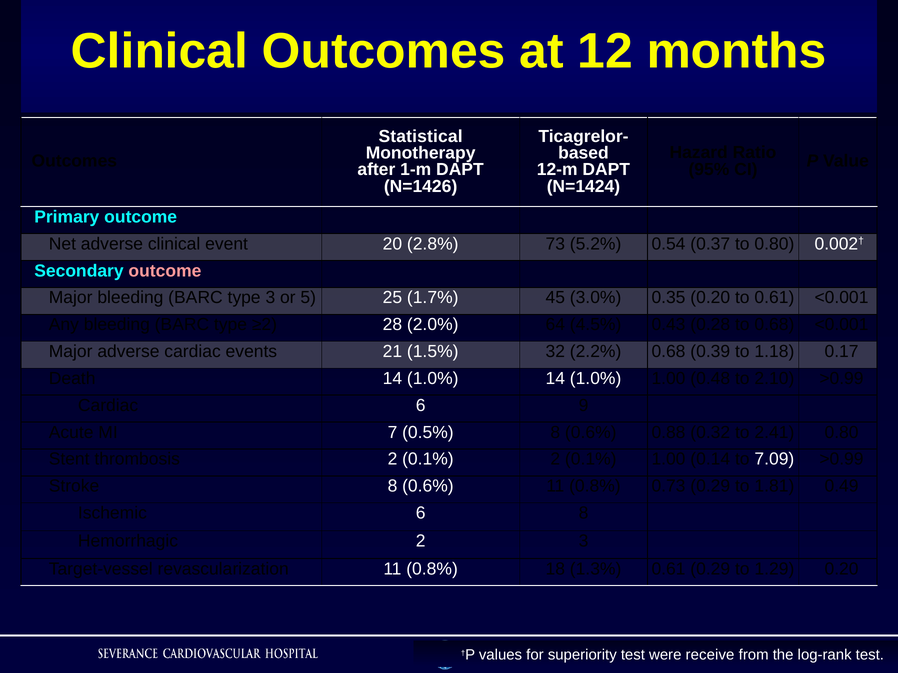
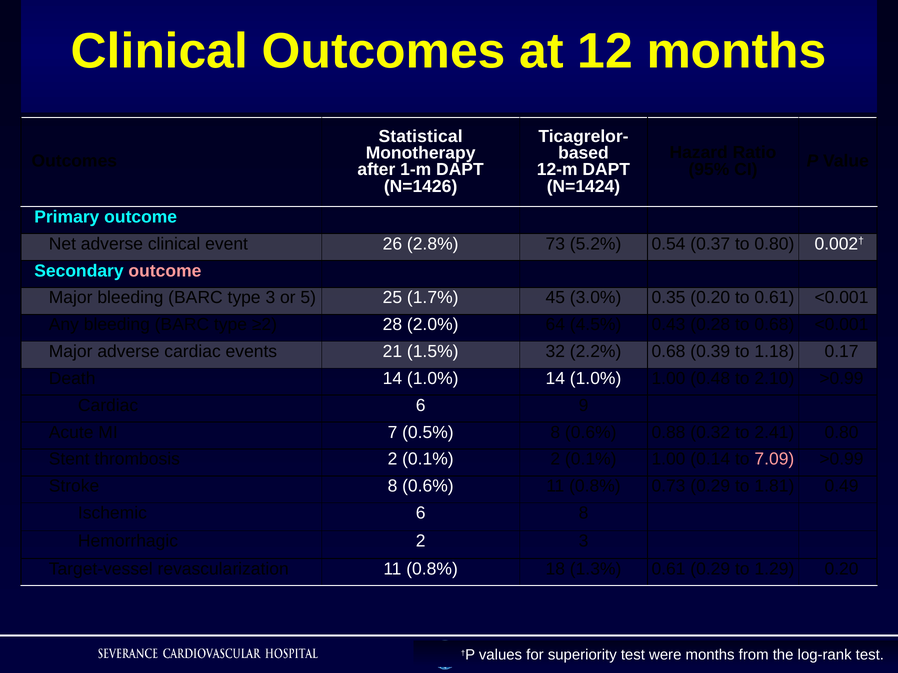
20: 20 -> 26 (392, 244)
7.09 colour: white -> pink (774, 460)
were receive: receive -> months (710, 655)
